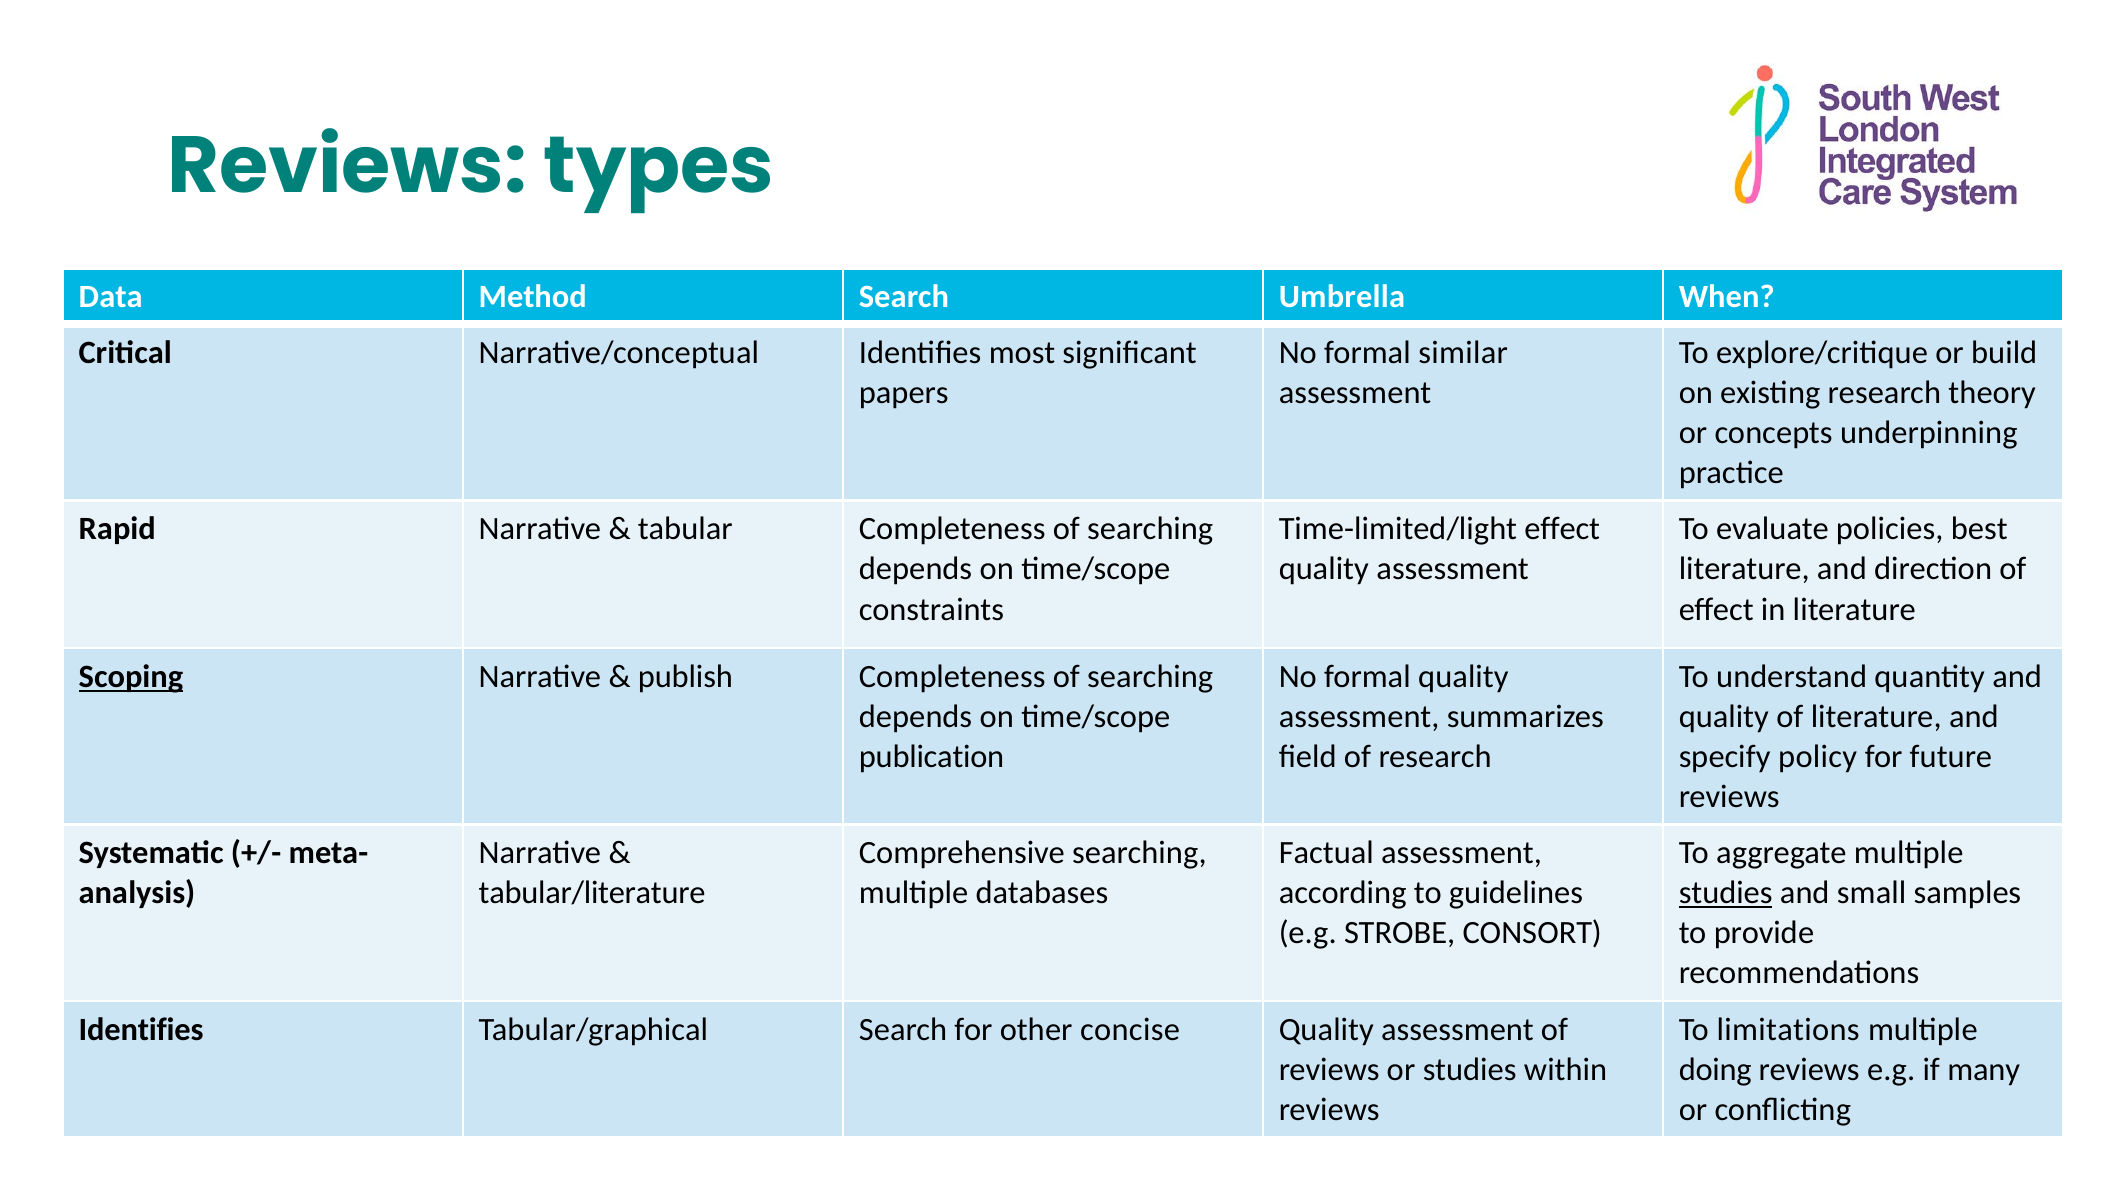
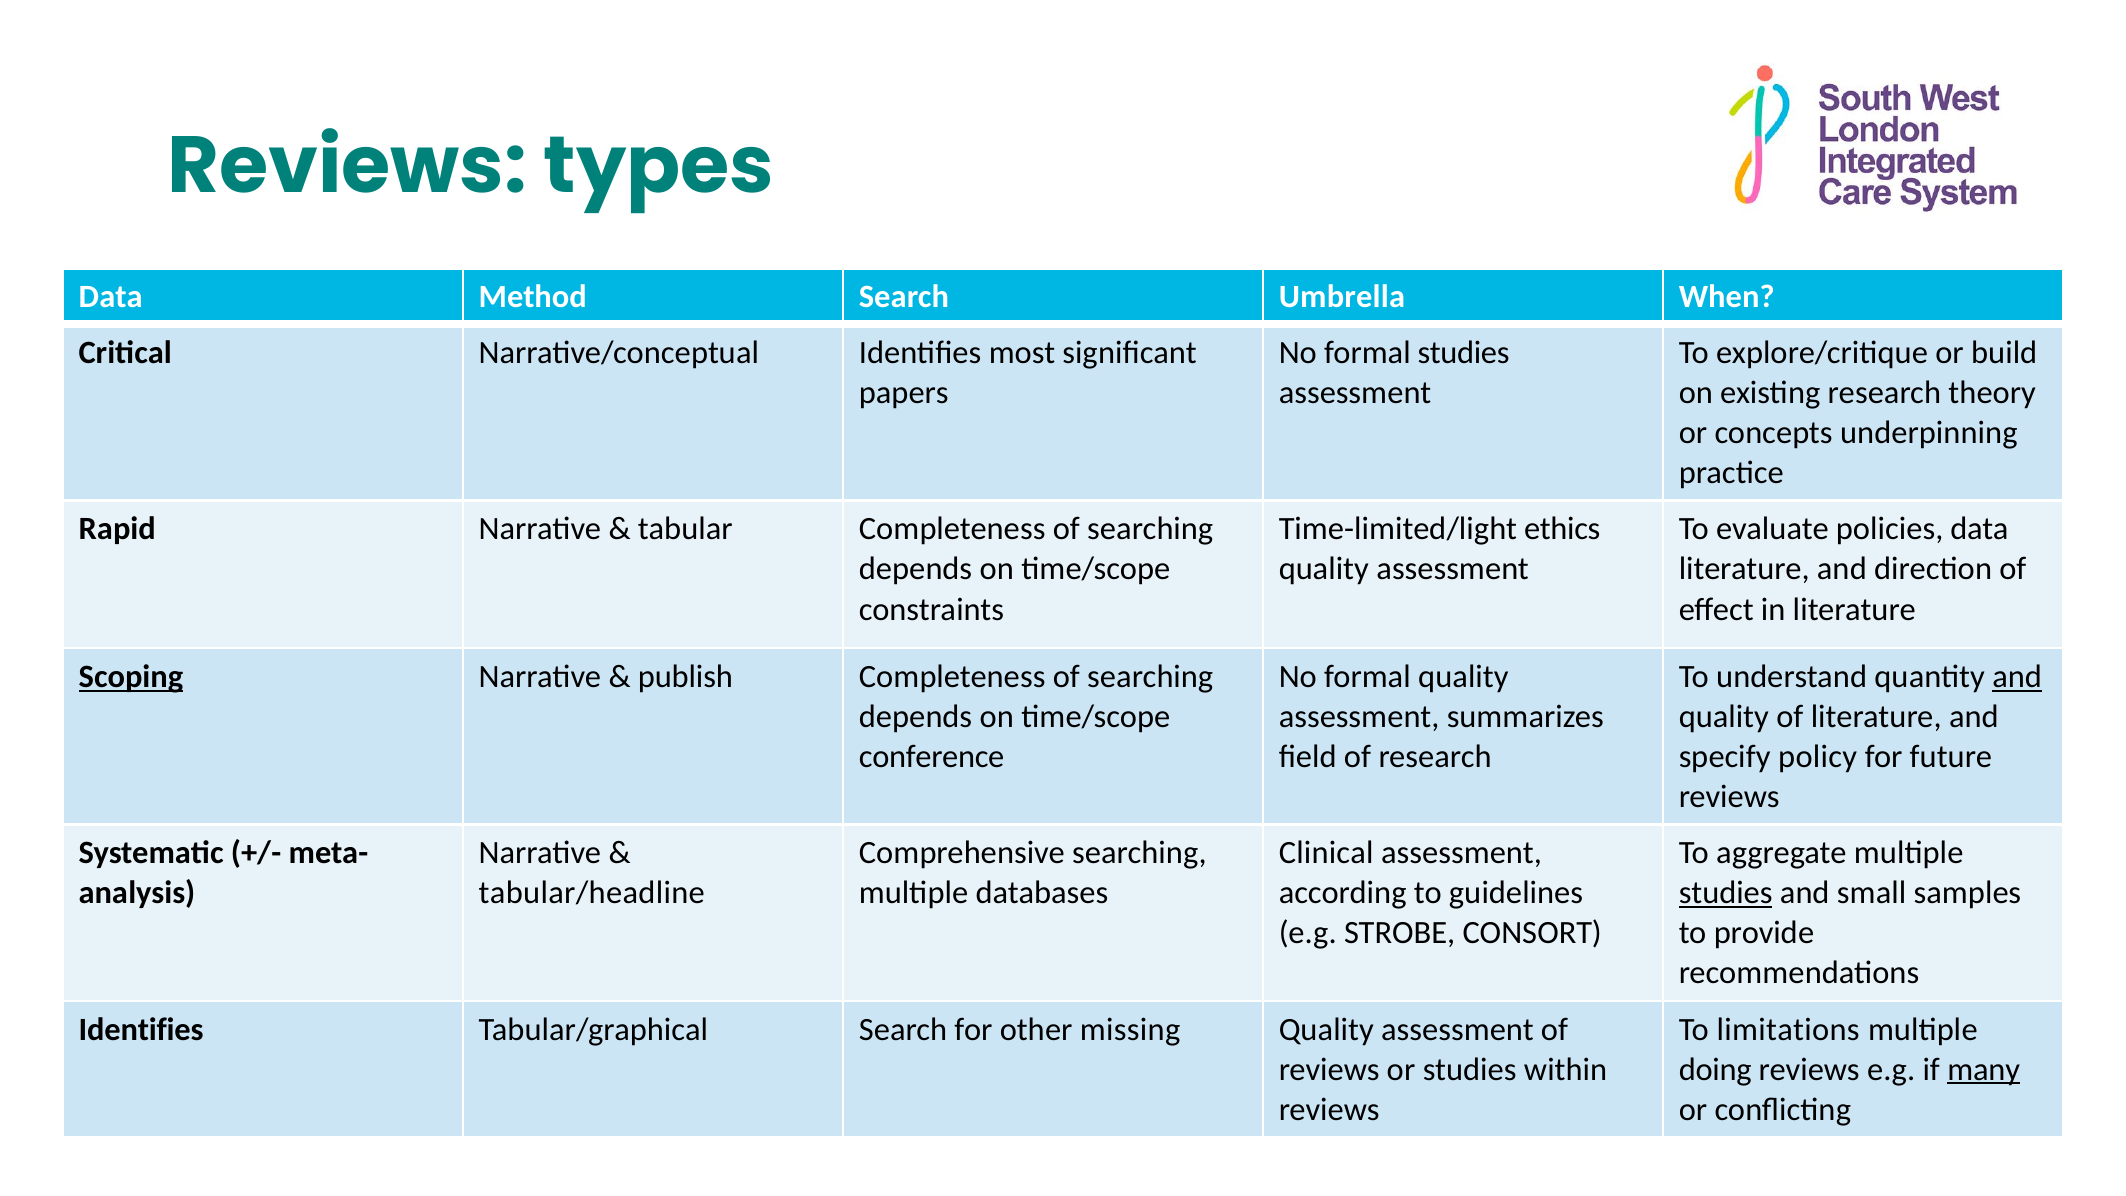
formal similar: similar -> studies (1464, 353)
Time-limited/light effect: effect -> ethics (1562, 529)
policies best: best -> data (1979, 529)
and underline: none -> present (2017, 677)
publication: publication -> conference (932, 757)
Factual: Factual -> Clinical (1326, 853)
tabular/literature: tabular/literature -> tabular/headline (592, 893)
concise: concise -> missing (1130, 1030)
many underline: none -> present (1984, 1070)
